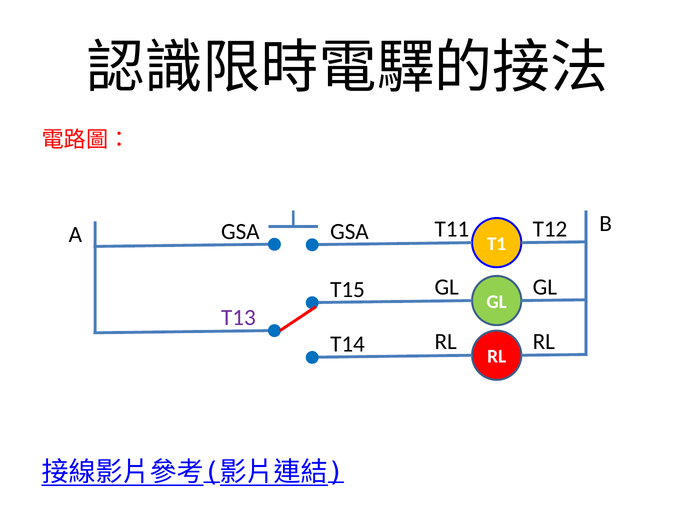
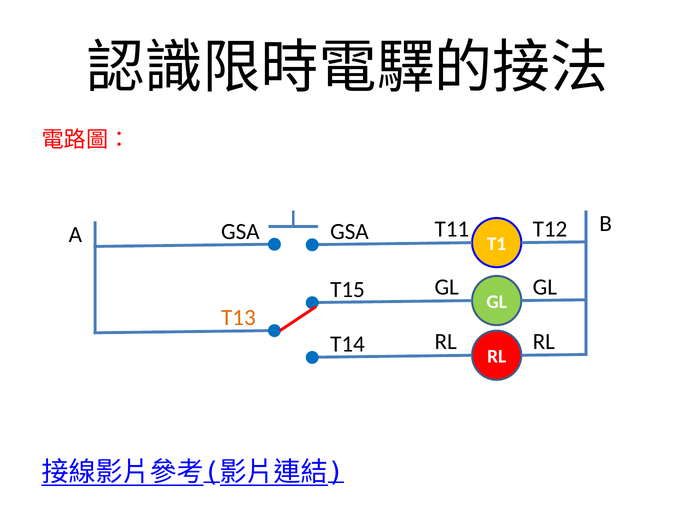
T13 colour: purple -> orange (238, 318)
